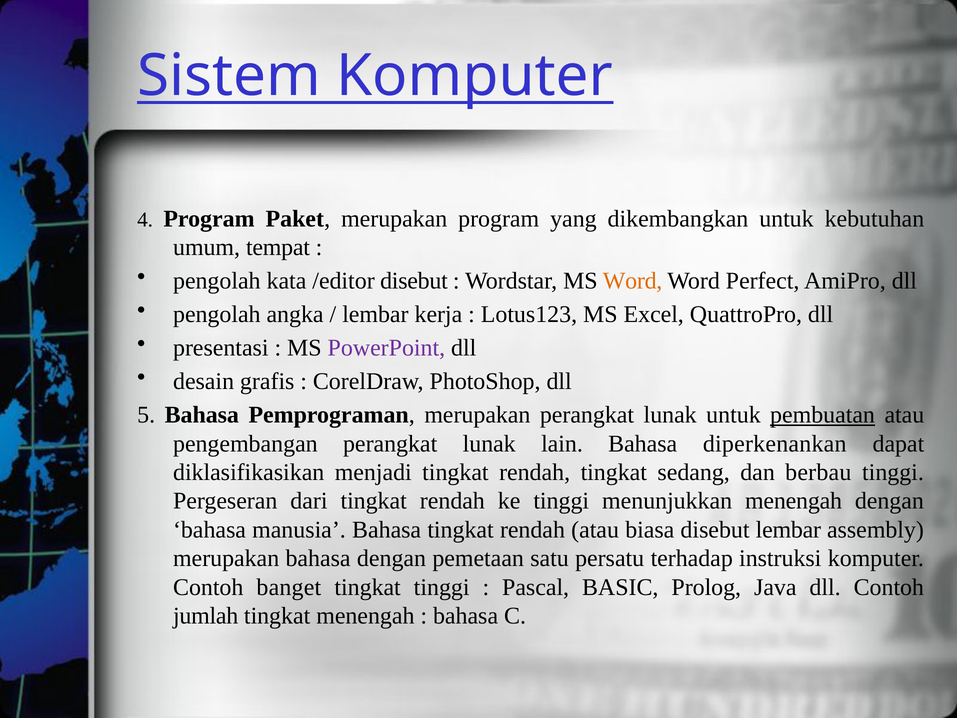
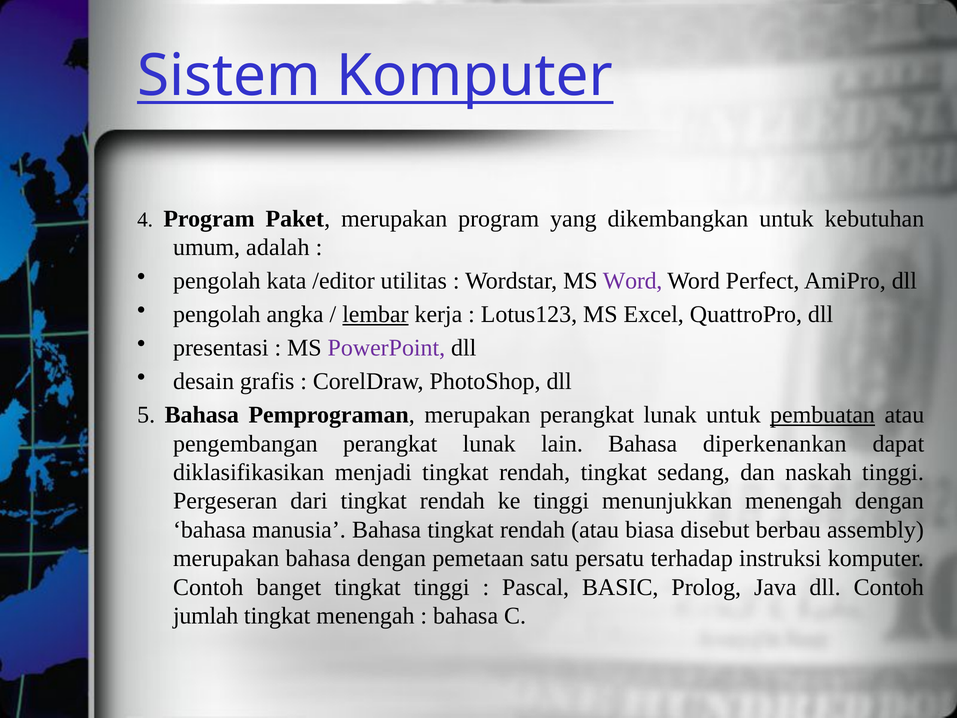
tempat: tempat -> adalah (278, 247)
/editor disebut: disebut -> utilitas (414, 281)
Word colour: orange -> purple (633, 281)
lembar underline: none -> present (375, 314)
berbau: berbau -> naskah (818, 472)
disebut lembar: lembar -> berbau (788, 530)
